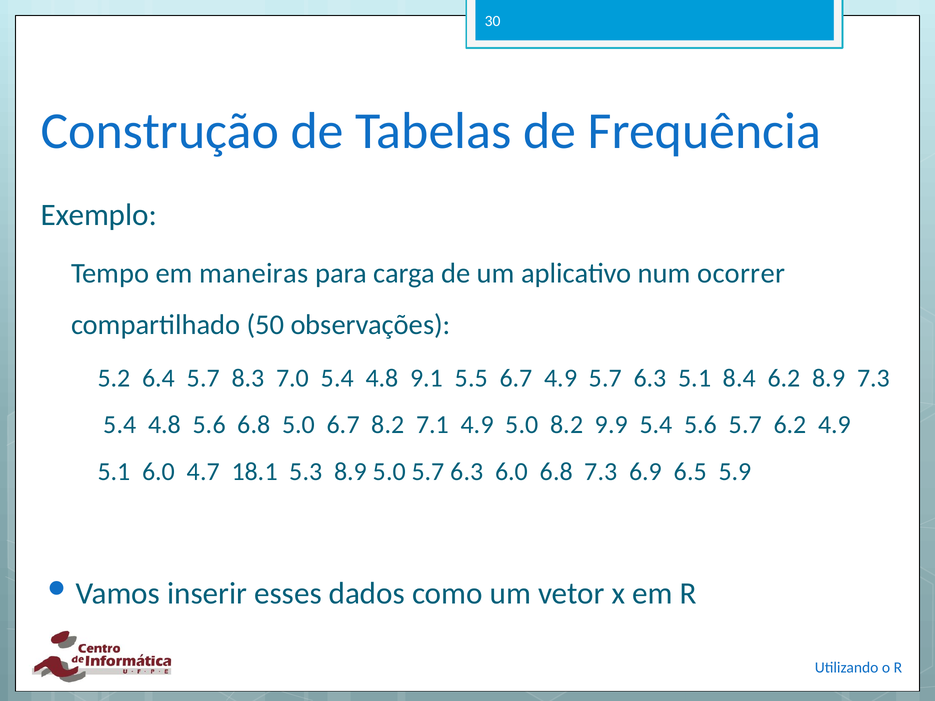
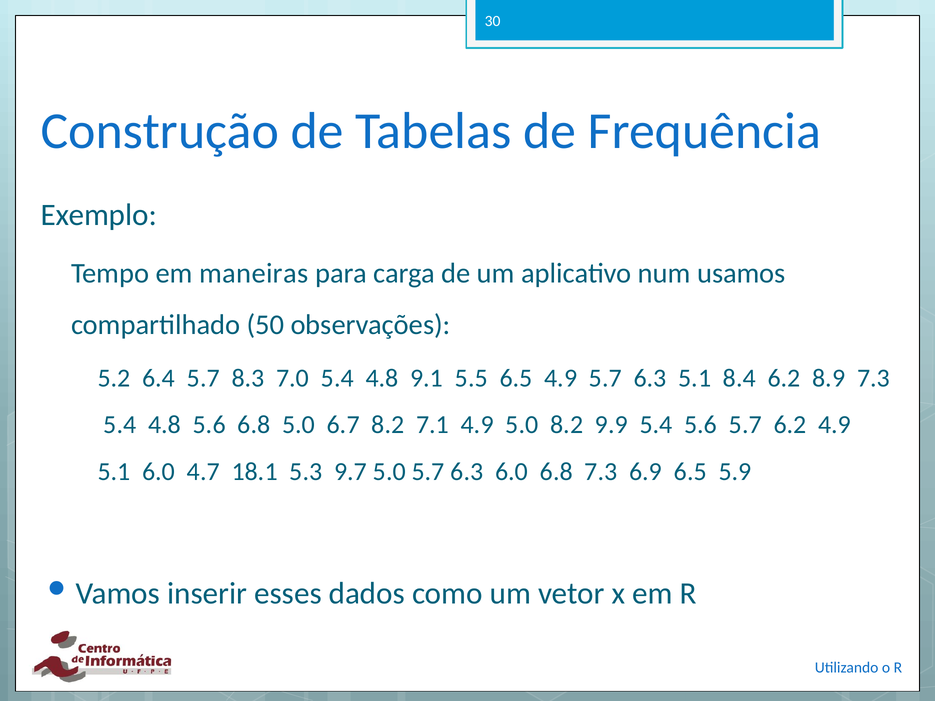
ocorrer: ocorrer -> usamos (741, 274)
5.5 6.7: 6.7 -> 6.5 (516, 378)
5.3 8.9: 8.9 -> 9.7 (351, 472)
